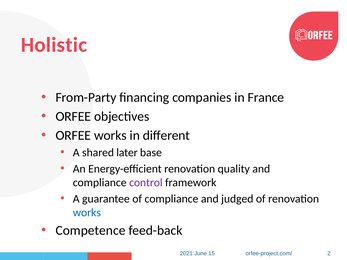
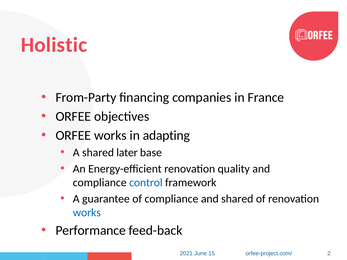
different: different -> adapting (166, 135)
control colour: purple -> blue (146, 183)
and judged: judged -> shared (237, 199)
Competence: Competence -> Performance (91, 231)
